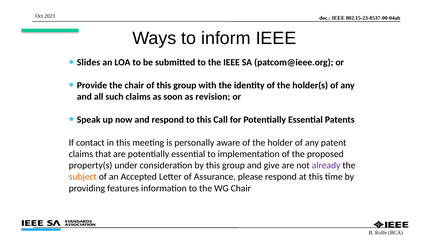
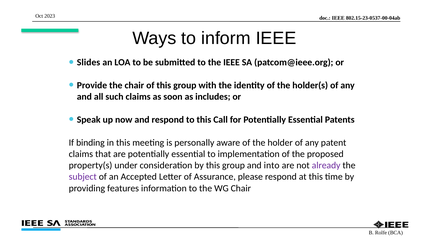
revision: revision -> includes (213, 97)
contact: contact -> binding (90, 143)
give: give -> into (272, 166)
subject colour: orange -> purple (83, 177)
